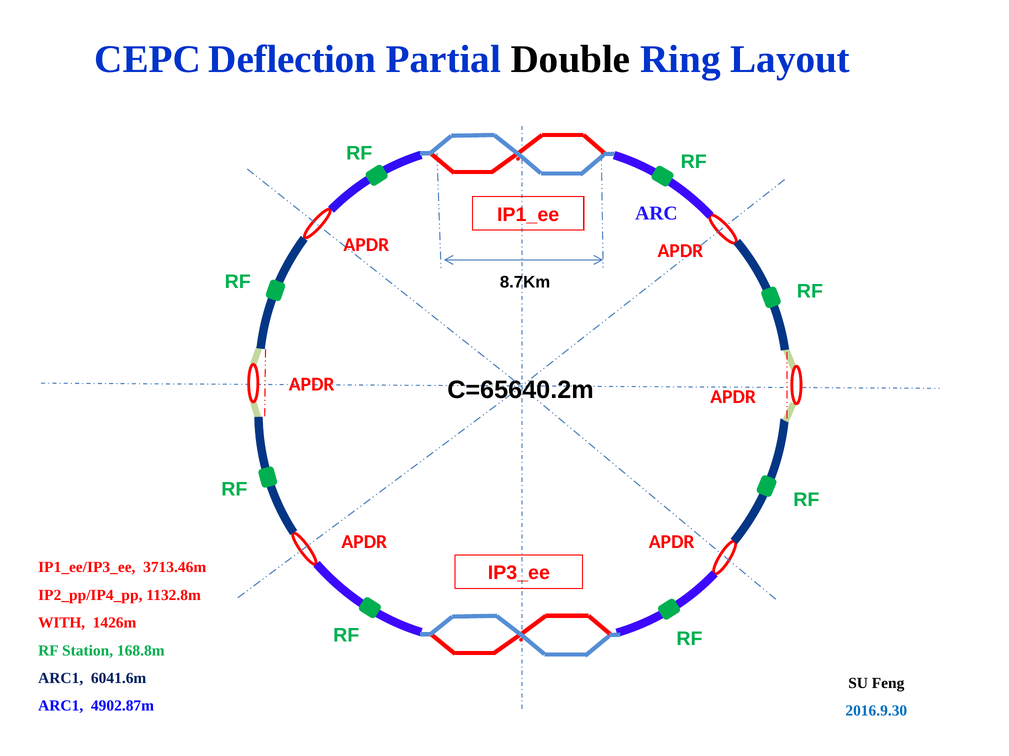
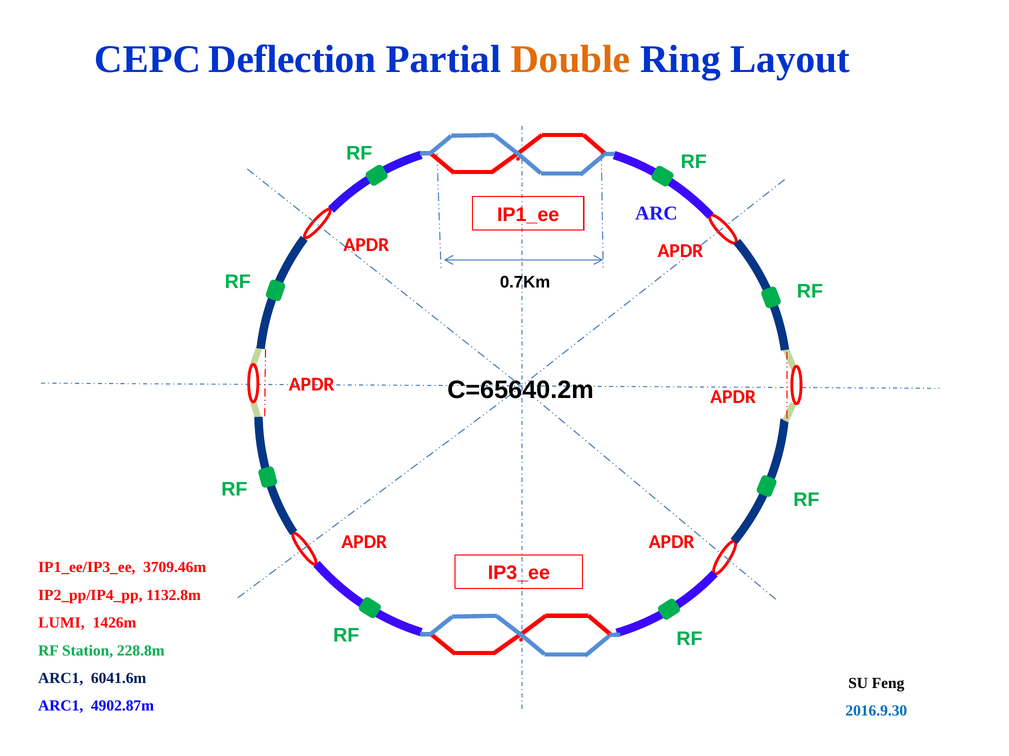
Double colour: black -> orange (571, 59)
8.7Km: 8.7Km -> 0.7Km (525, 282)
3713.46m: 3713.46m -> 3709.46m (175, 568)
WITH: WITH -> LUMI (62, 623)
168.8m: 168.8m -> 228.8m (141, 651)
